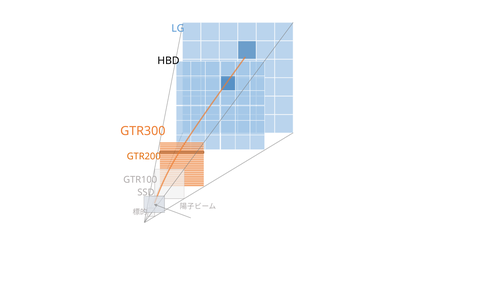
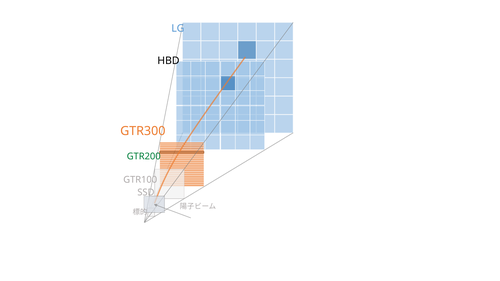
GTR200 colour: orange -> green (144, 157)
